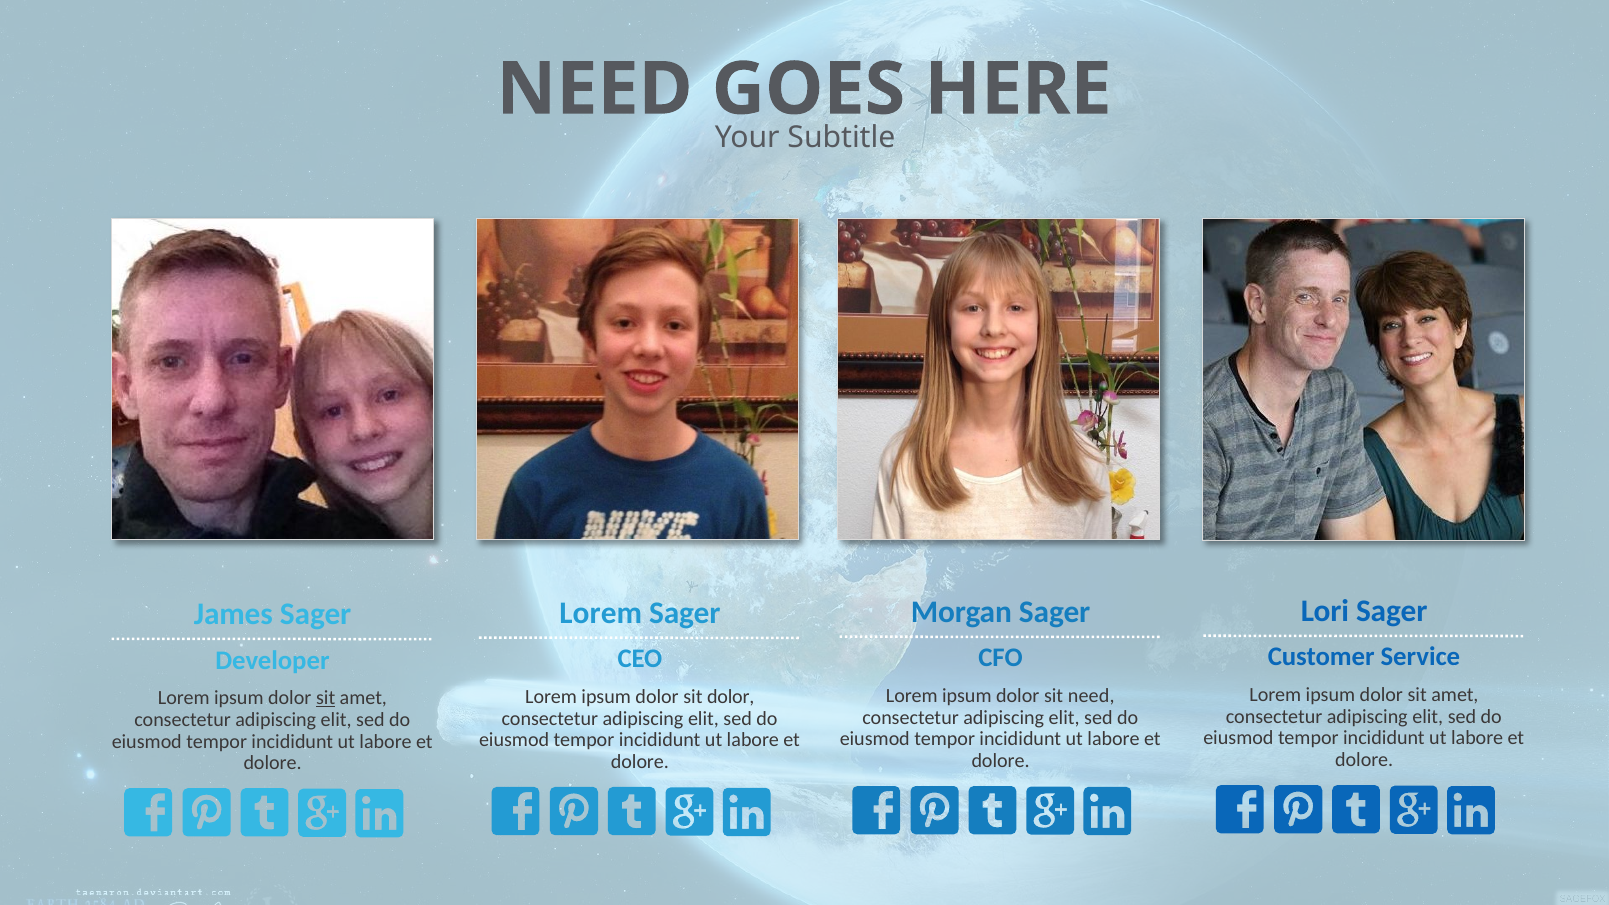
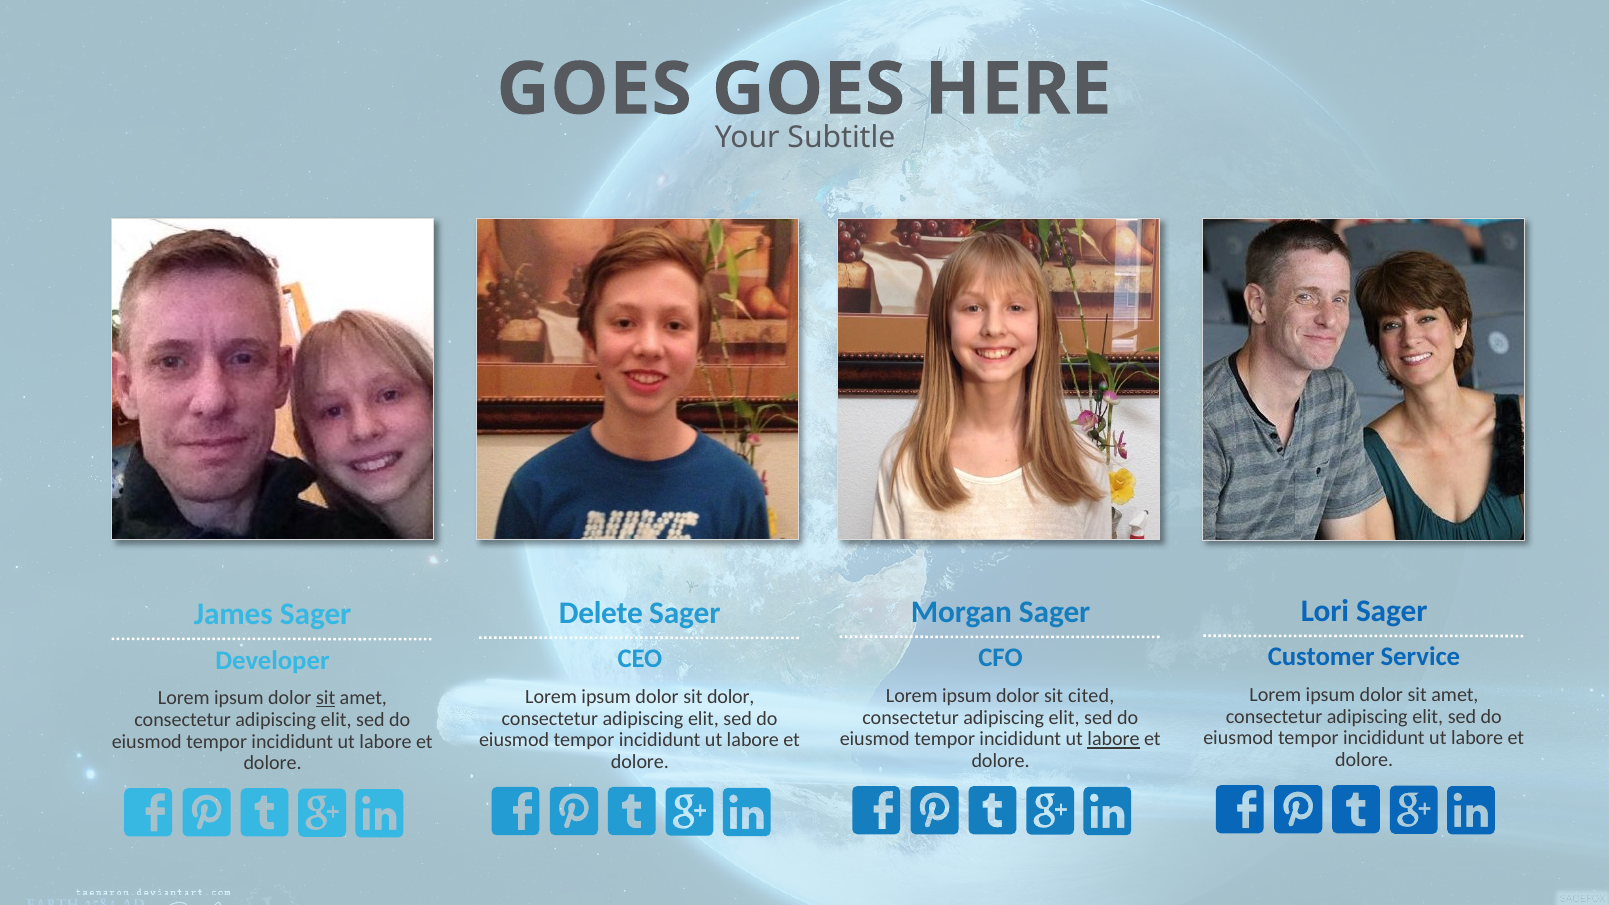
NEED: NEED -> GOES (594, 89)
Lorem: Lorem -> Delete (601, 613)
sit need: need -> cited (1091, 696)
labore underline: none -> present (1114, 739)
